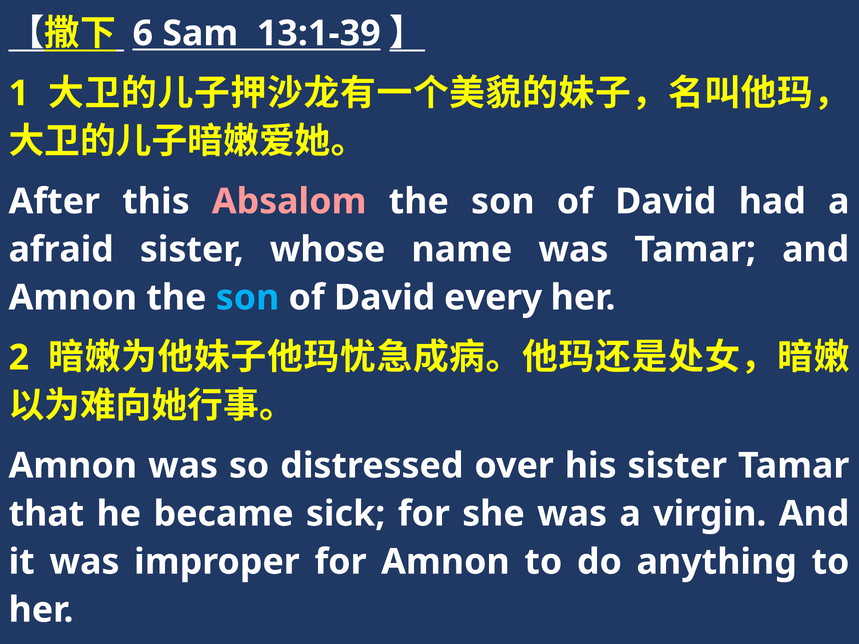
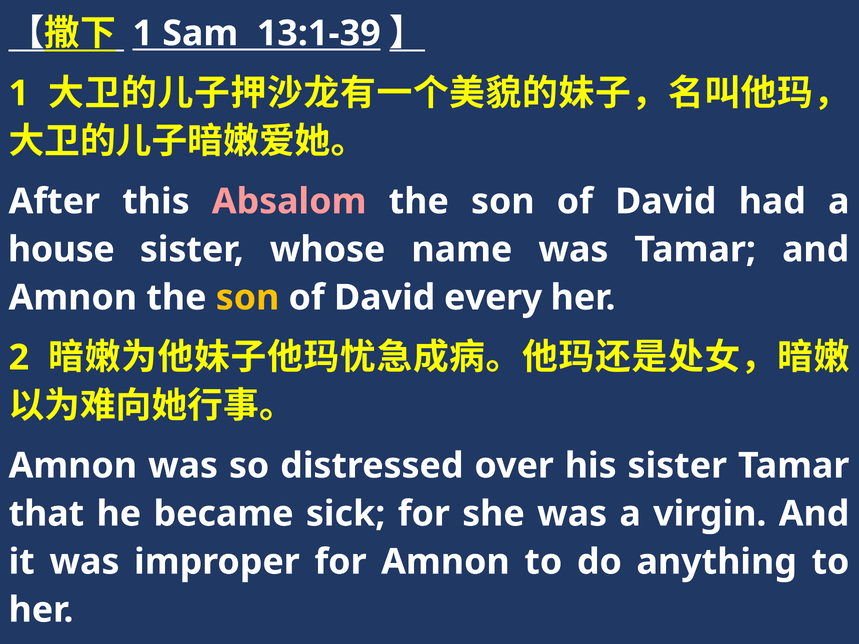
6: 6 -> 1 (143, 33)
afraid: afraid -> house (61, 250)
son colour: light blue -> yellow (248, 298)
